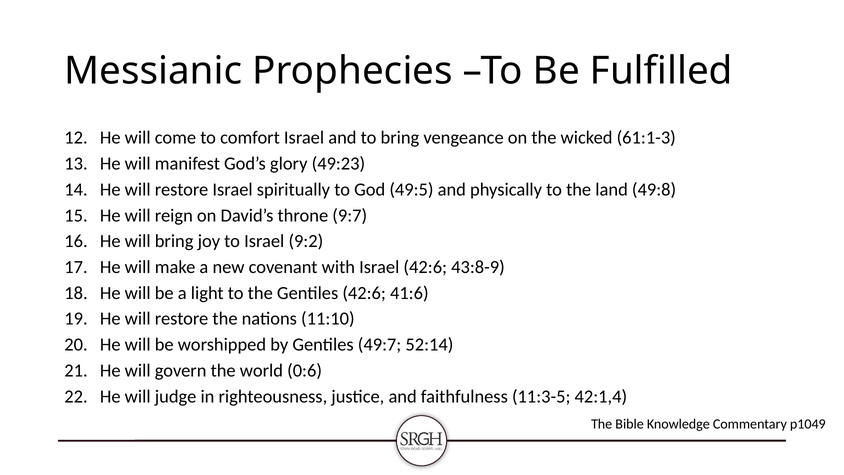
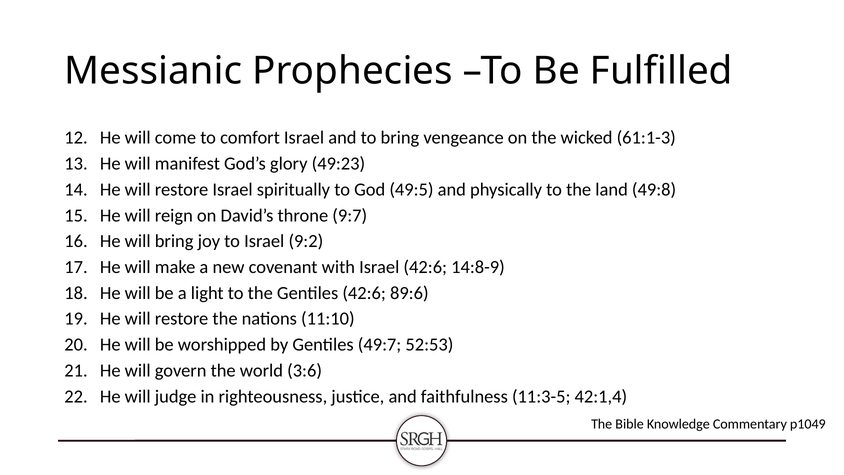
43:8-9: 43:8-9 -> 14:8-9 (478, 267)
41:6: 41:6 -> 89:6 (409, 293)
52:14: 52:14 -> 52:53 (429, 345)
0:6: 0:6 -> 3:6 (305, 370)
